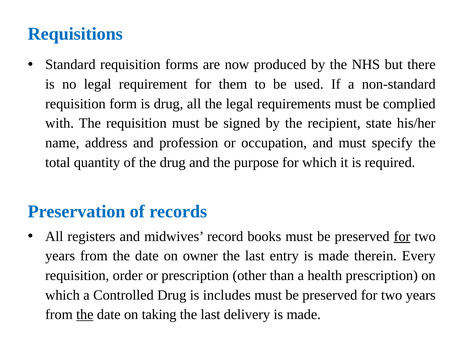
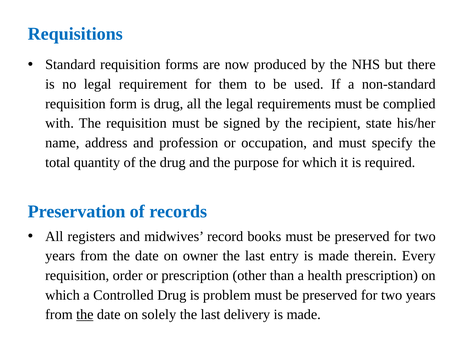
for underline: present -> none (402, 236)
includes: includes -> problem (227, 295)
taking: taking -> solely (159, 315)
